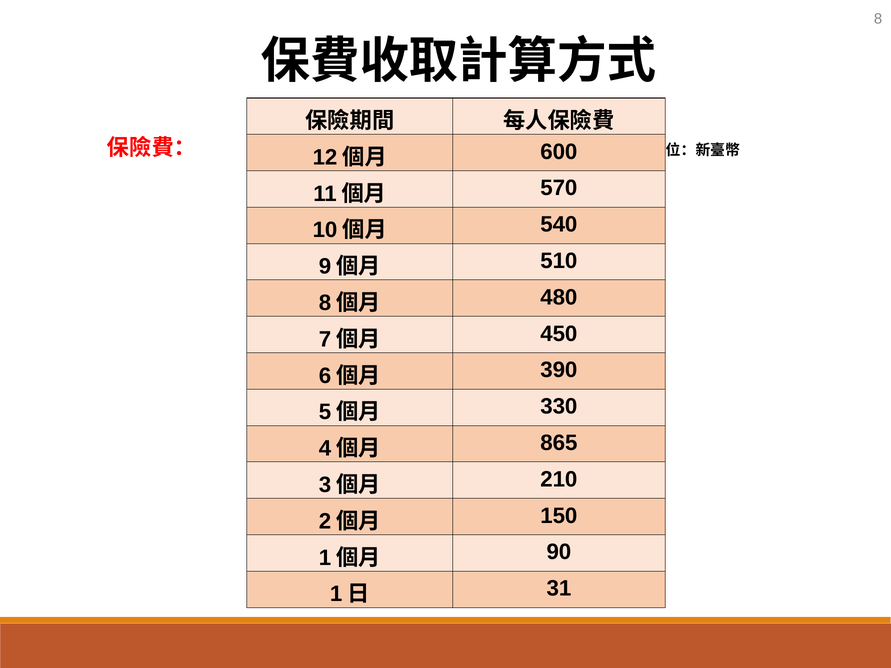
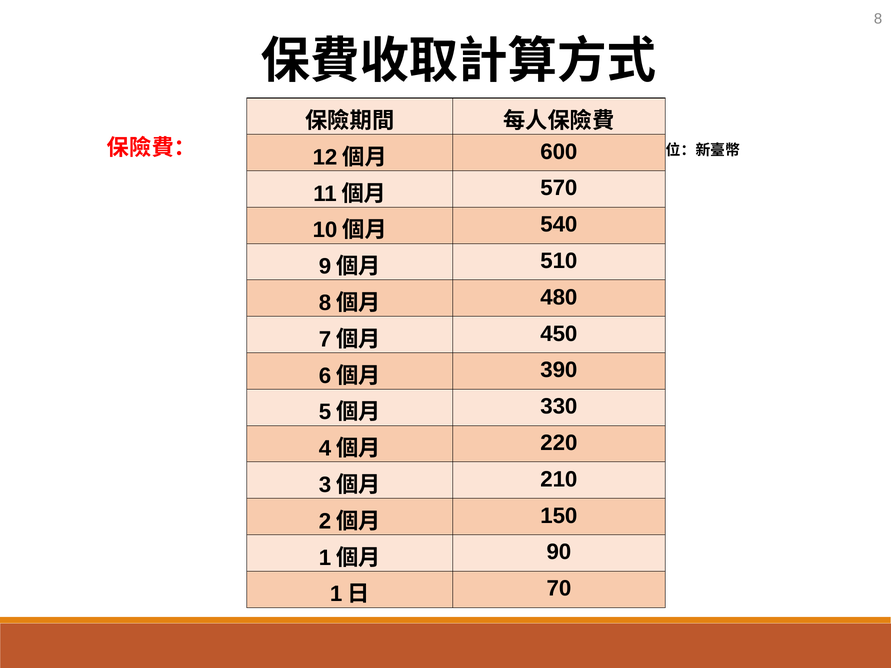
865: 865 -> 220 (559, 443)
31: 31 -> 70 (559, 589)
